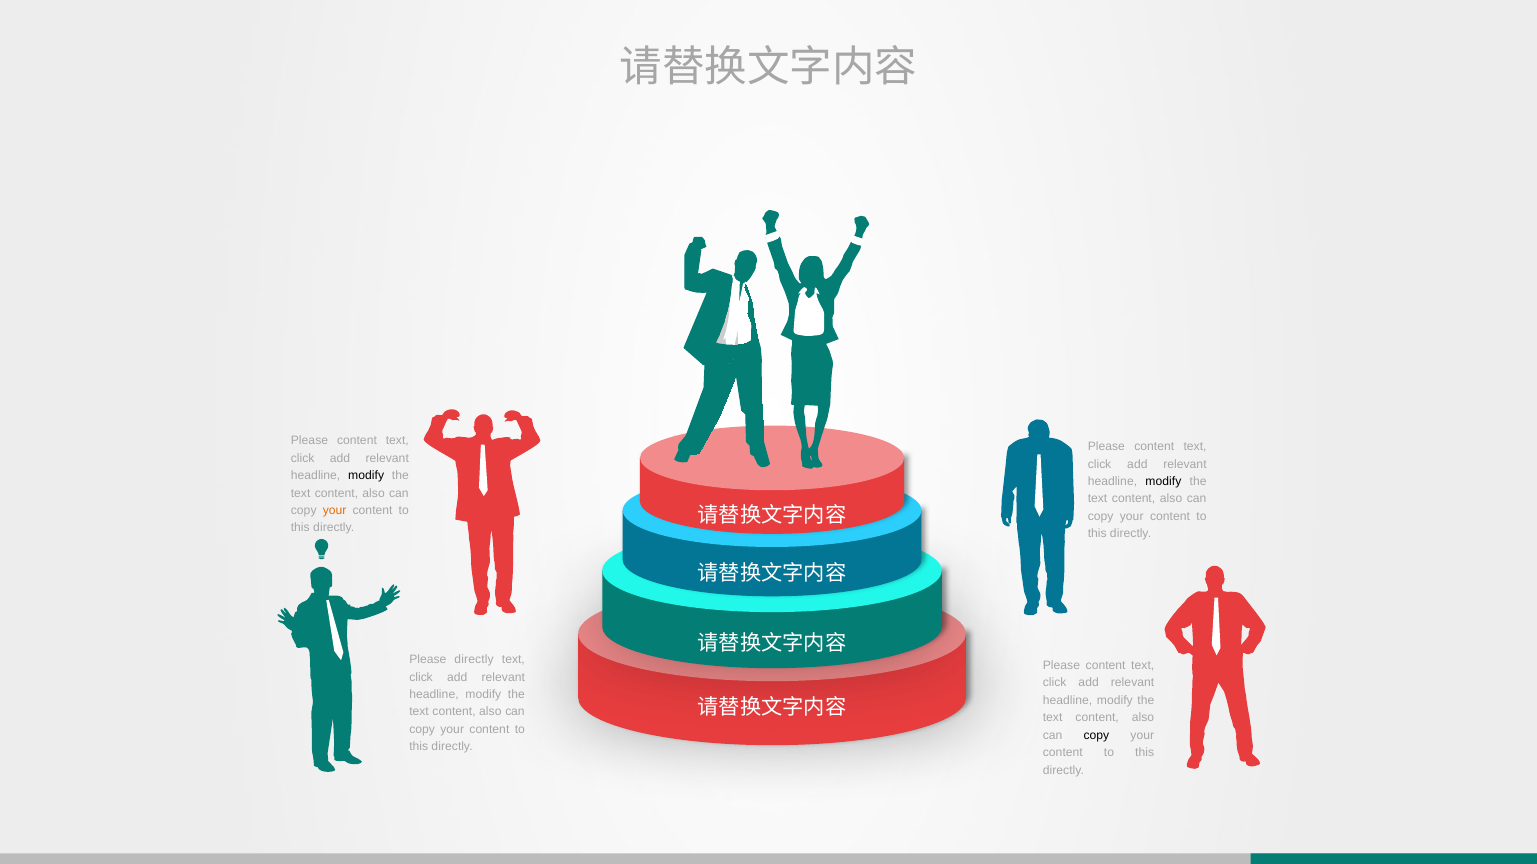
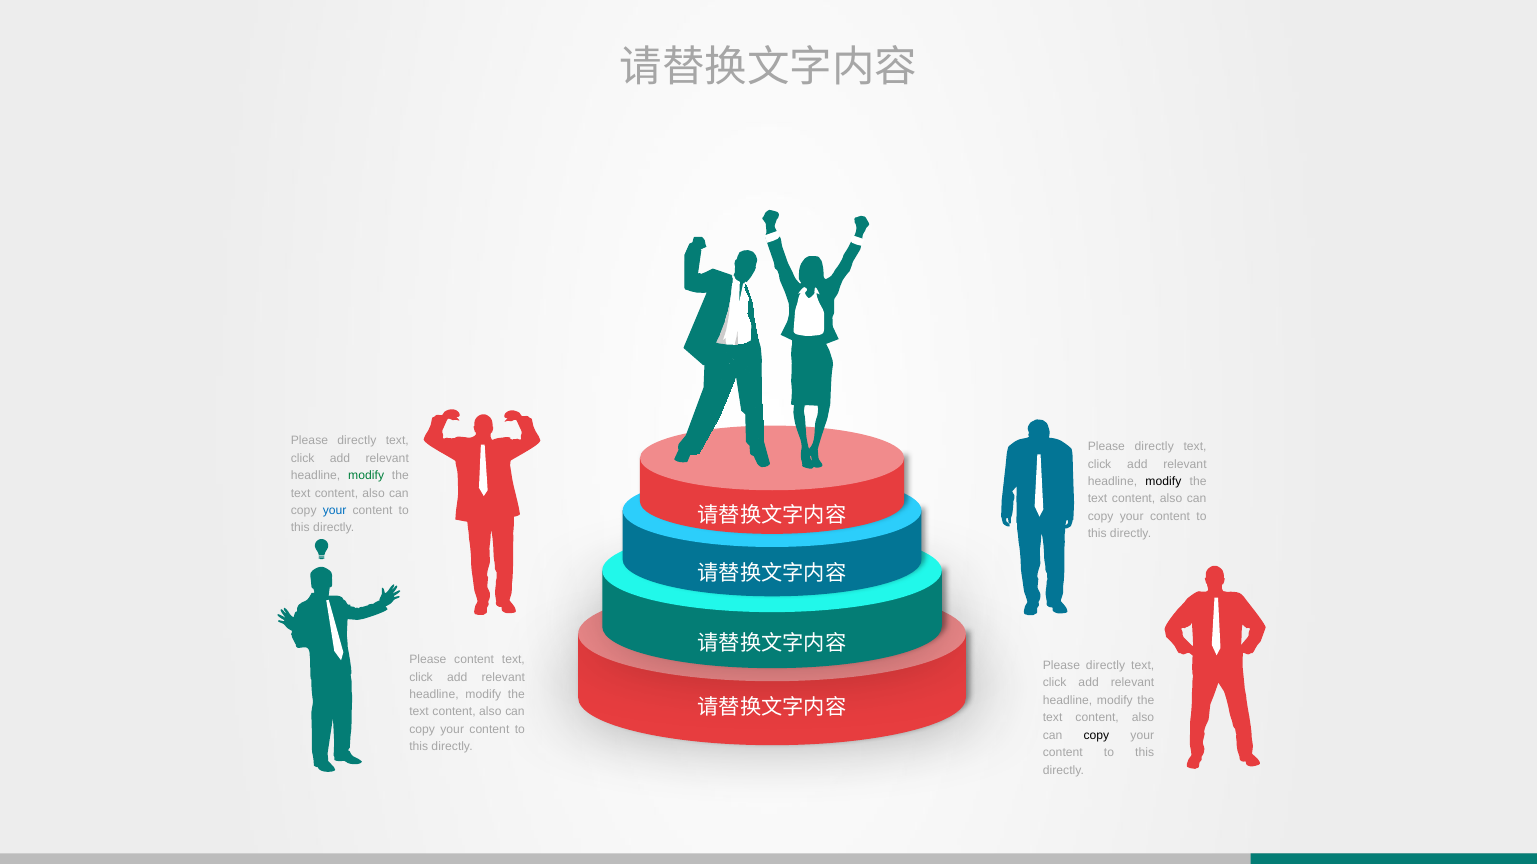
content: content -> directly (357, 441)
content: content -> directly (1154, 447)
modify colour: black -> green (366, 476)
your colour: orange -> blue (335, 511)
Please directly: directly -> content (474, 660)
content: content -> directly (1106, 666)
